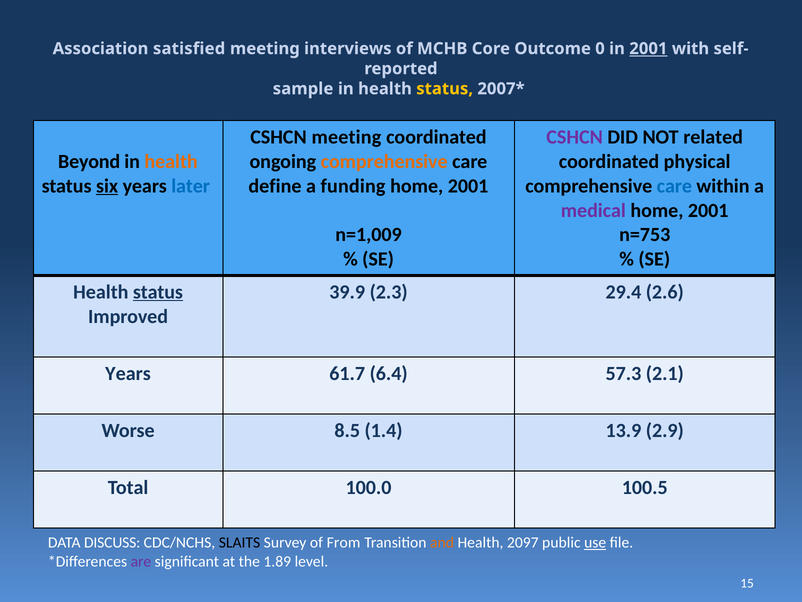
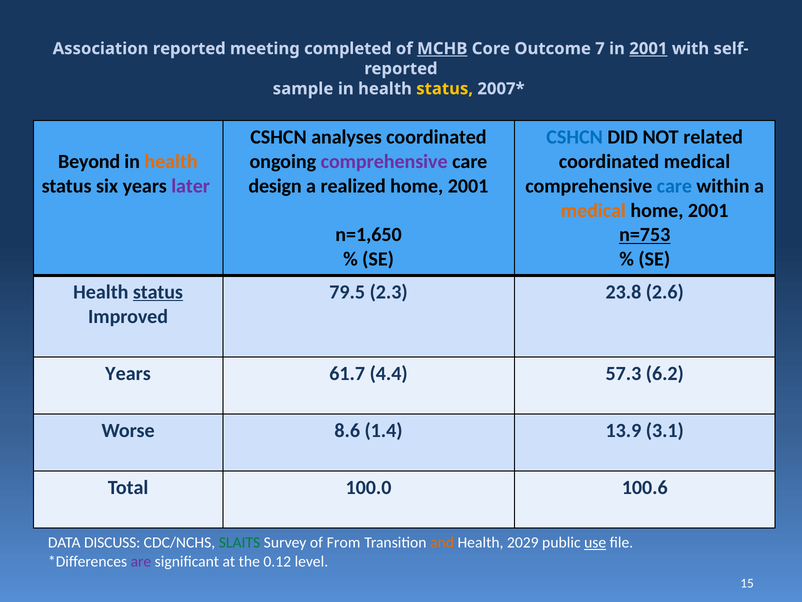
Association satisfied: satisfied -> reported (189, 49)
interviews: interviews -> completed (348, 49)
MCHB underline: none -> present (442, 49)
0: 0 -> 7 (600, 49)
CSHCN meeting: meeting -> analyses (347, 137)
CSHCN colour: purple -> blue (575, 137)
comprehensive colour: orange -> purple (384, 161)
coordinated physical: physical -> medical (697, 161)
six underline: present -> none (107, 186)
later colour: blue -> purple (191, 186)
define: define -> design (275, 186)
funding: funding -> realized (353, 186)
medical colour: purple -> orange (593, 210)
n=1,009: n=1,009 -> n=1,650 (369, 235)
n=753 underline: none -> present (645, 235)
39.9: 39.9 -> 79.5 (347, 292)
29.4: 29.4 -> 23.8 (623, 292)
6.4: 6.4 -> 4.4 (389, 373)
2.1: 2.1 -> 6.2 (665, 373)
8.5: 8.5 -> 8.6 (347, 430)
2.9: 2.9 -> 3.1 (665, 430)
100.5: 100.5 -> 100.6 (645, 487)
SLAITS colour: black -> green (240, 542)
2097: 2097 -> 2029 (523, 542)
1.89: 1.89 -> 0.12 (277, 561)
